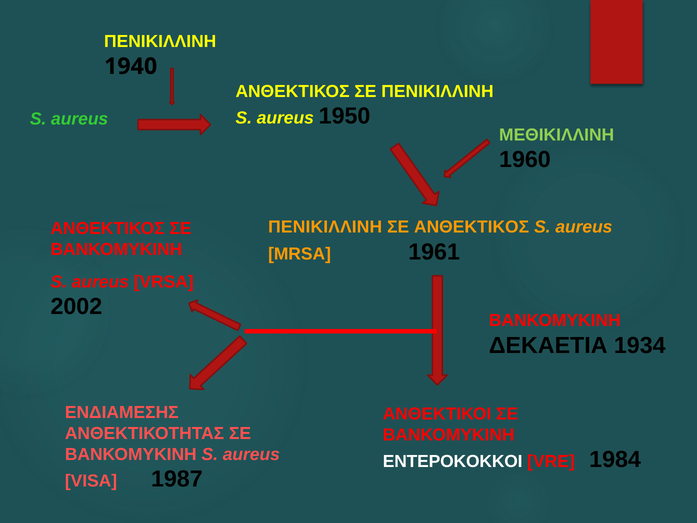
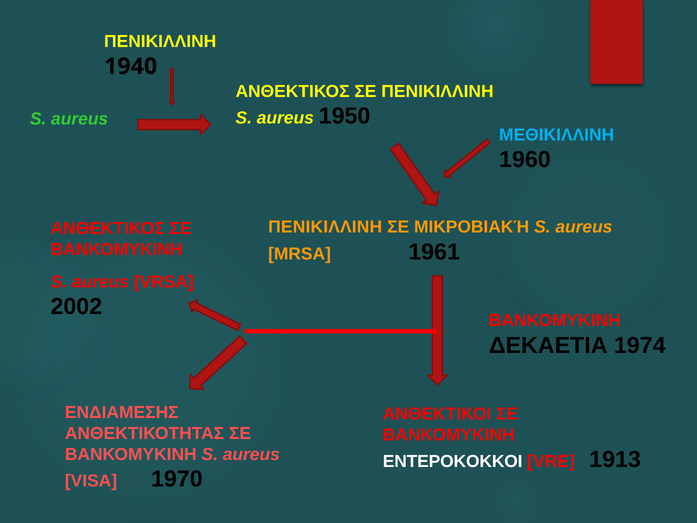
ΜΕΘΙΚΙΛΛΙΝΗ colour: light green -> light blue (557, 135)
ΣΕ ΑΝΘΕΚΤΙΚΟΣ: ΑΝΘΕΚΤΙΚΟΣ -> ΜΙΚΡΟΒΙΑΚΉ (472, 227)
1934: 1934 -> 1974 (640, 345)
1984: 1984 -> 1913 (615, 459)
1987: 1987 -> 1970 (177, 479)
